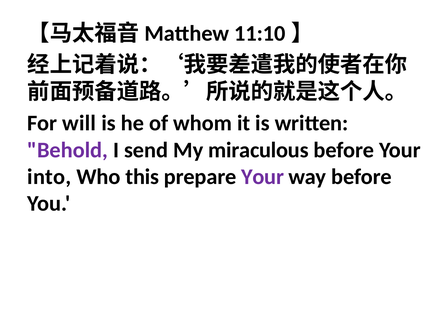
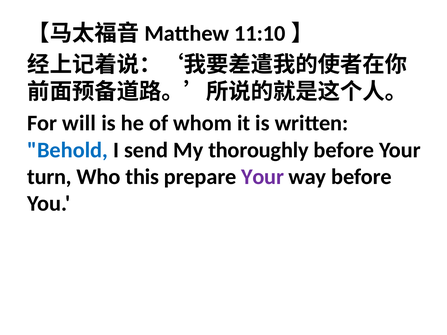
Behold colour: purple -> blue (68, 150)
miraculous: miraculous -> thoroughly (258, 150)
into: into -> turn (49, 177)
